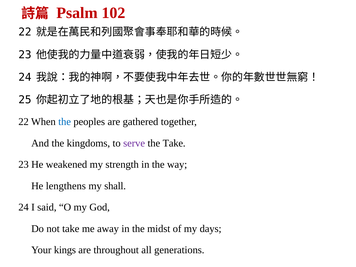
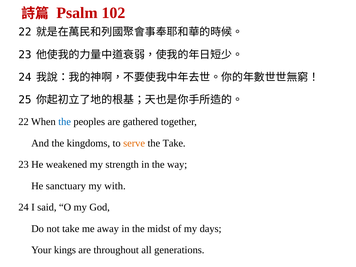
serve colour: purple -> orange (134, 143)
lengthens: lengthens -> sanctuary (66, 186)
shall: shall -> with (115, 186)
